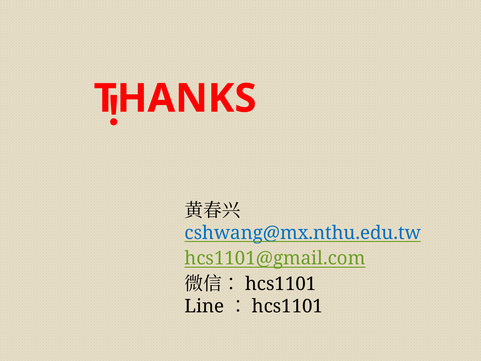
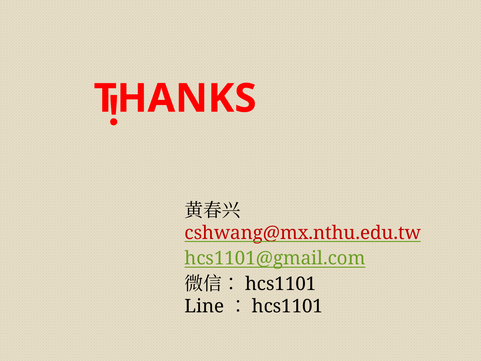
cshwang@mx.nthu.edu.tw colour: blue -> red (303, 233)
